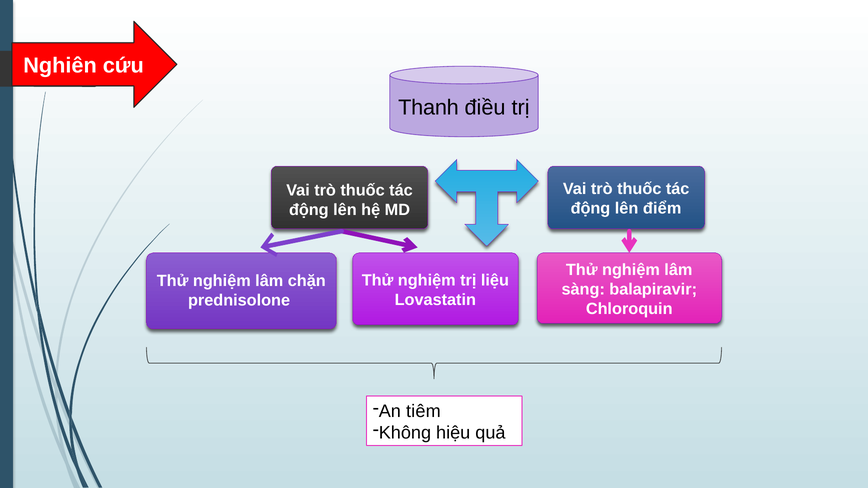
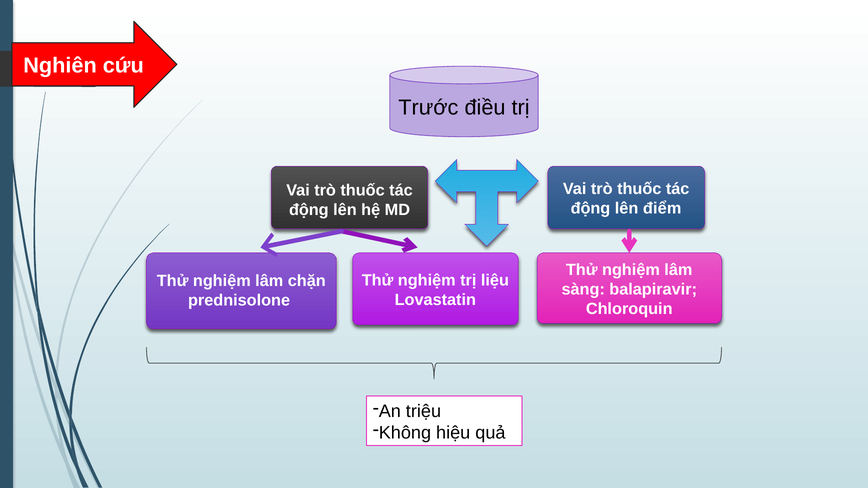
Thanh: Thanh -> Trước (428, 107)
tiêm: tiêm -> triệu (423, 411)
